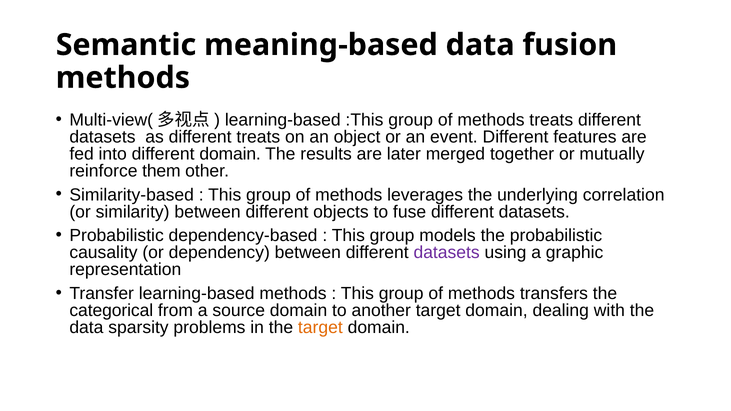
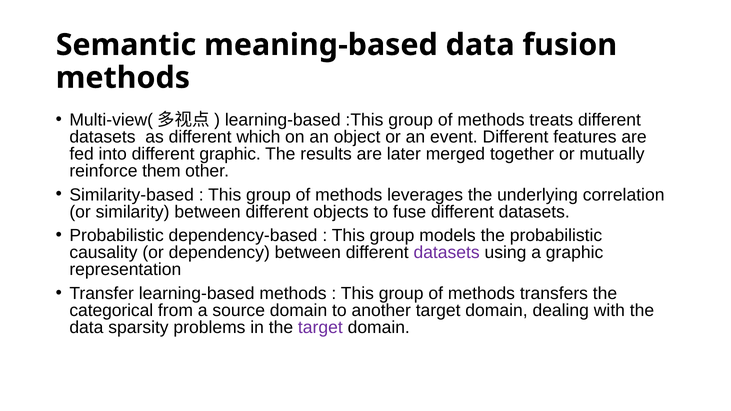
different treats: treats -> which (258, 137)
different domain: domain -> graphic (230, 154)
target colour: orange -> purple (320, 328)
